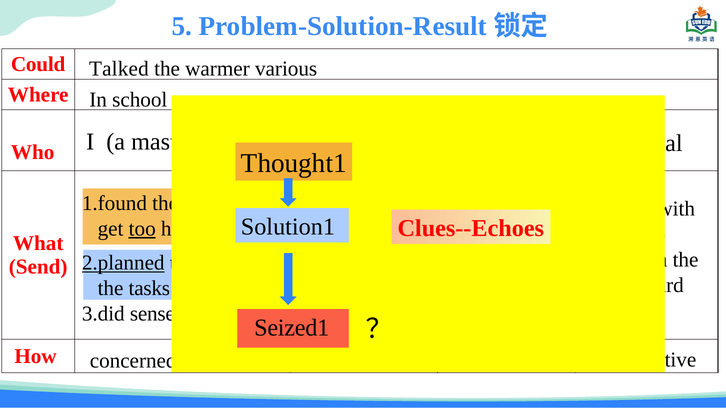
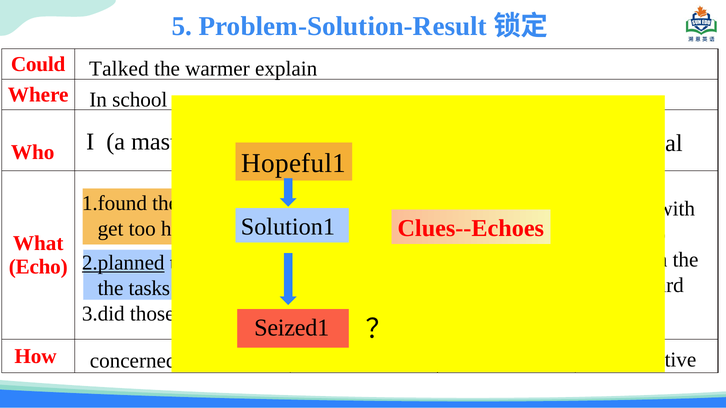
various: various -> explain (286, 69)
Thought1: Thought1 -> Hopeful1 (294, 164)
too underline: present -> none (142, 229)
Send: Send -> Echo (38, 267)
sense: sense -> those (152, 314)
